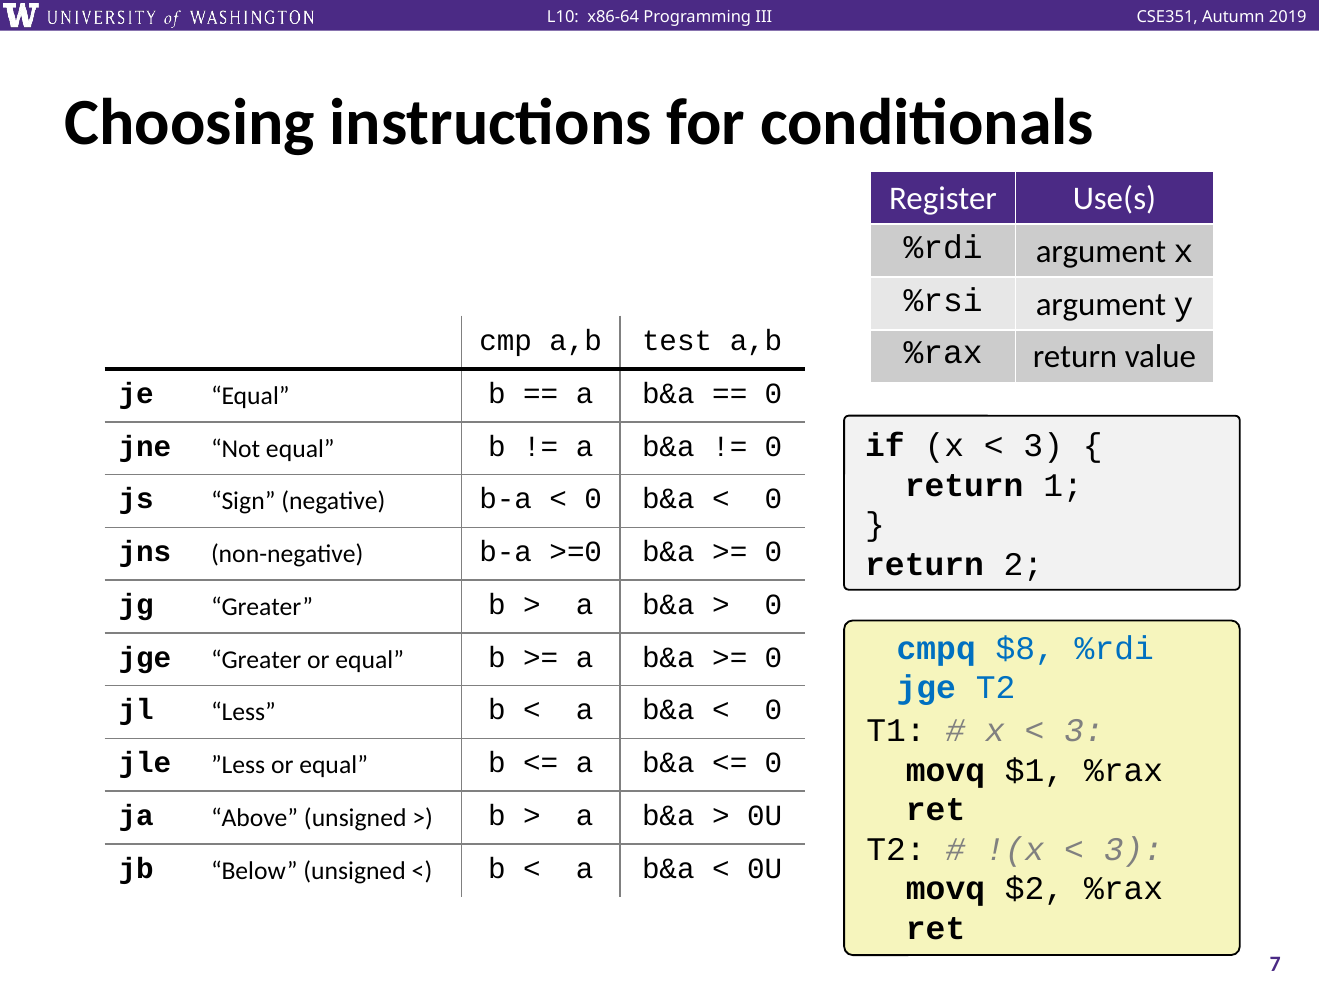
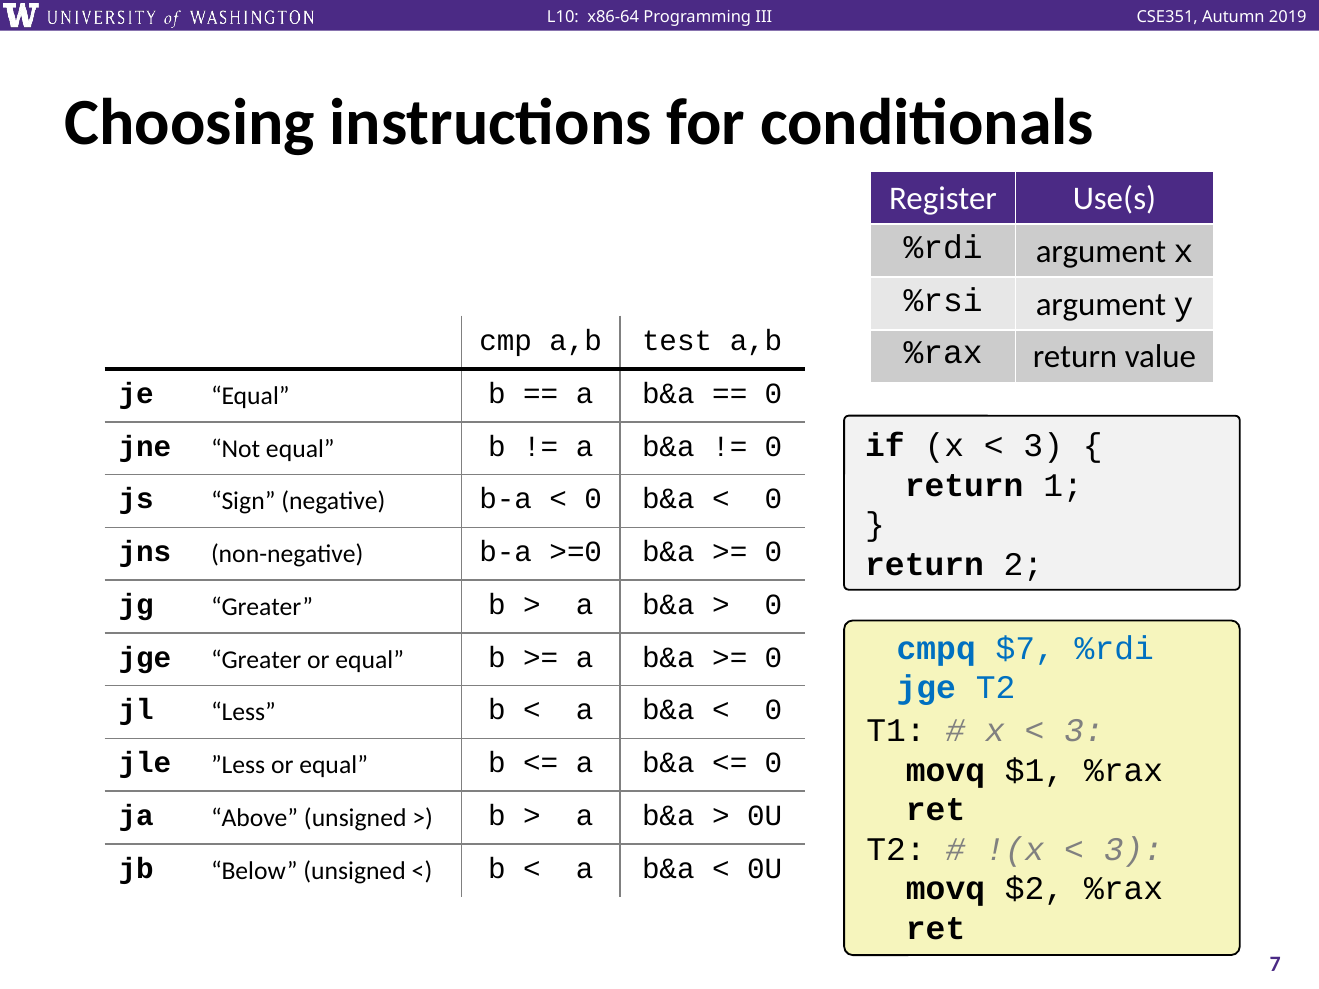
$8: $8 -> $7 (1025, 649)
